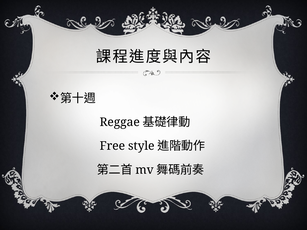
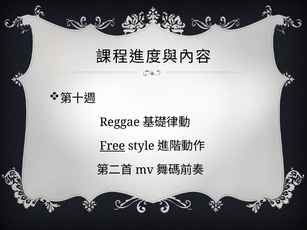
Free underline: none -> present (112, 146)
